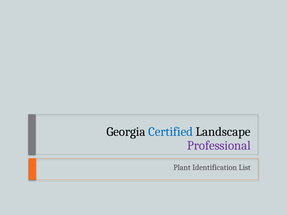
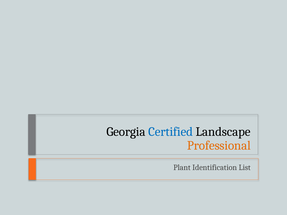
Professional colour: purple -> orange (219, 146)
